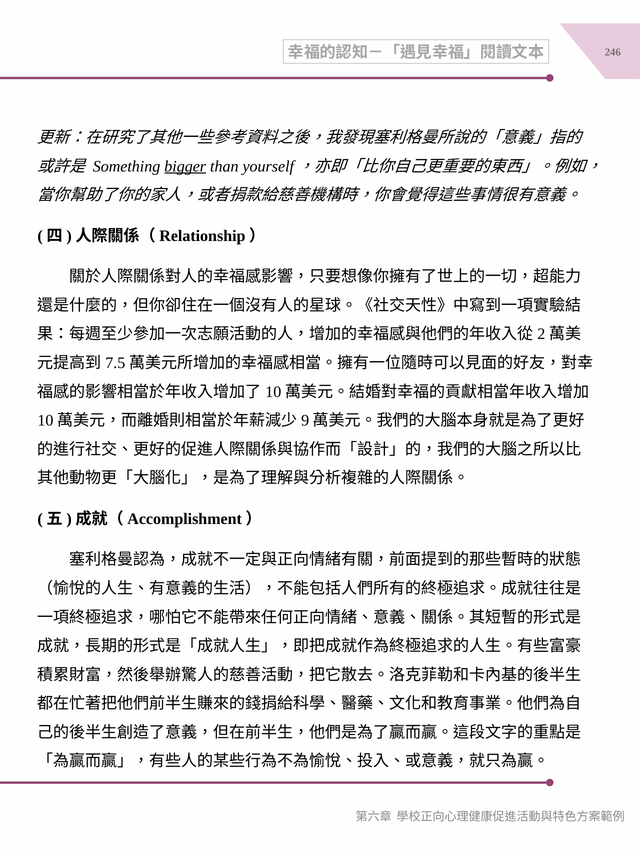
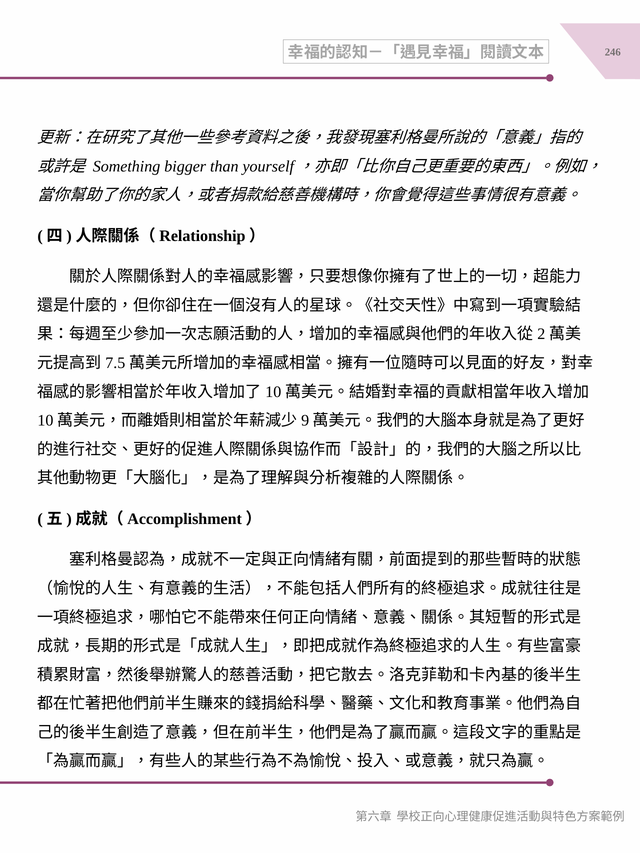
bigger underline: present -> none (185, 166)
